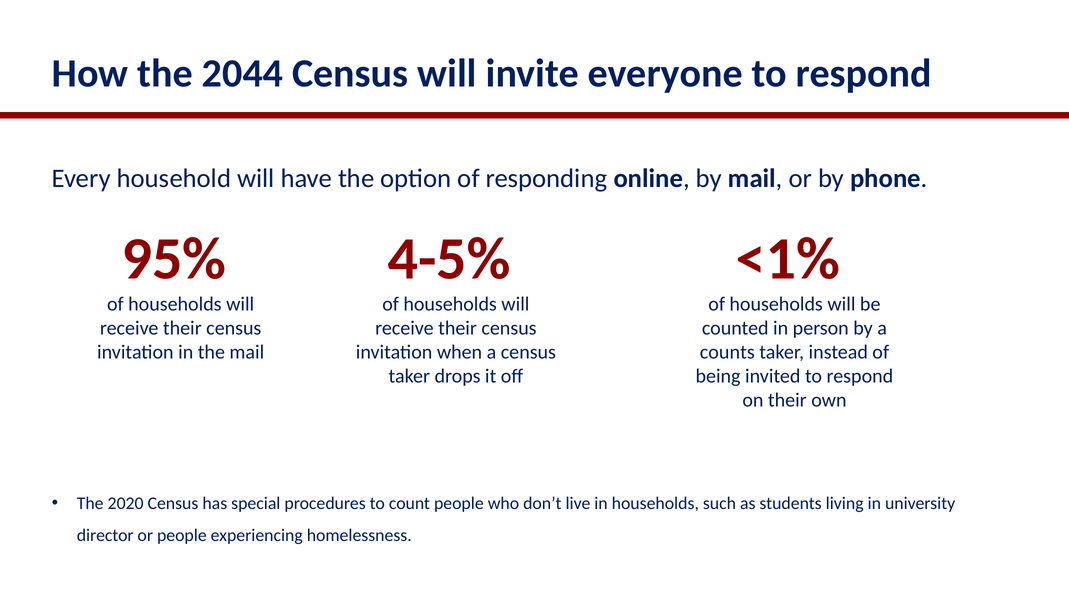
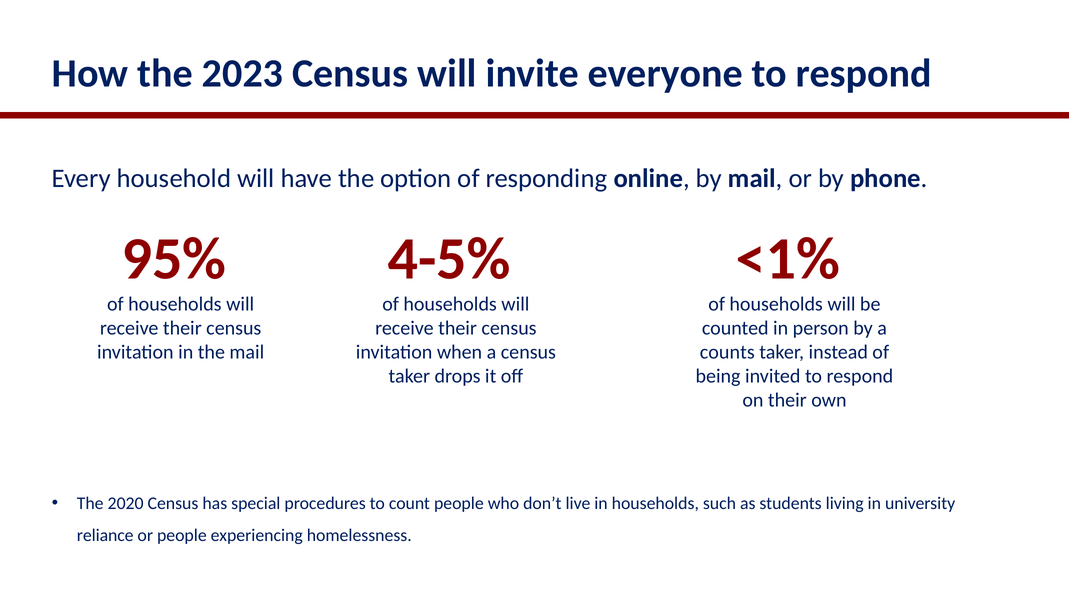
2044: 2044 -> 2023 (243, 73)
director: director -> reliance (105, 536)
